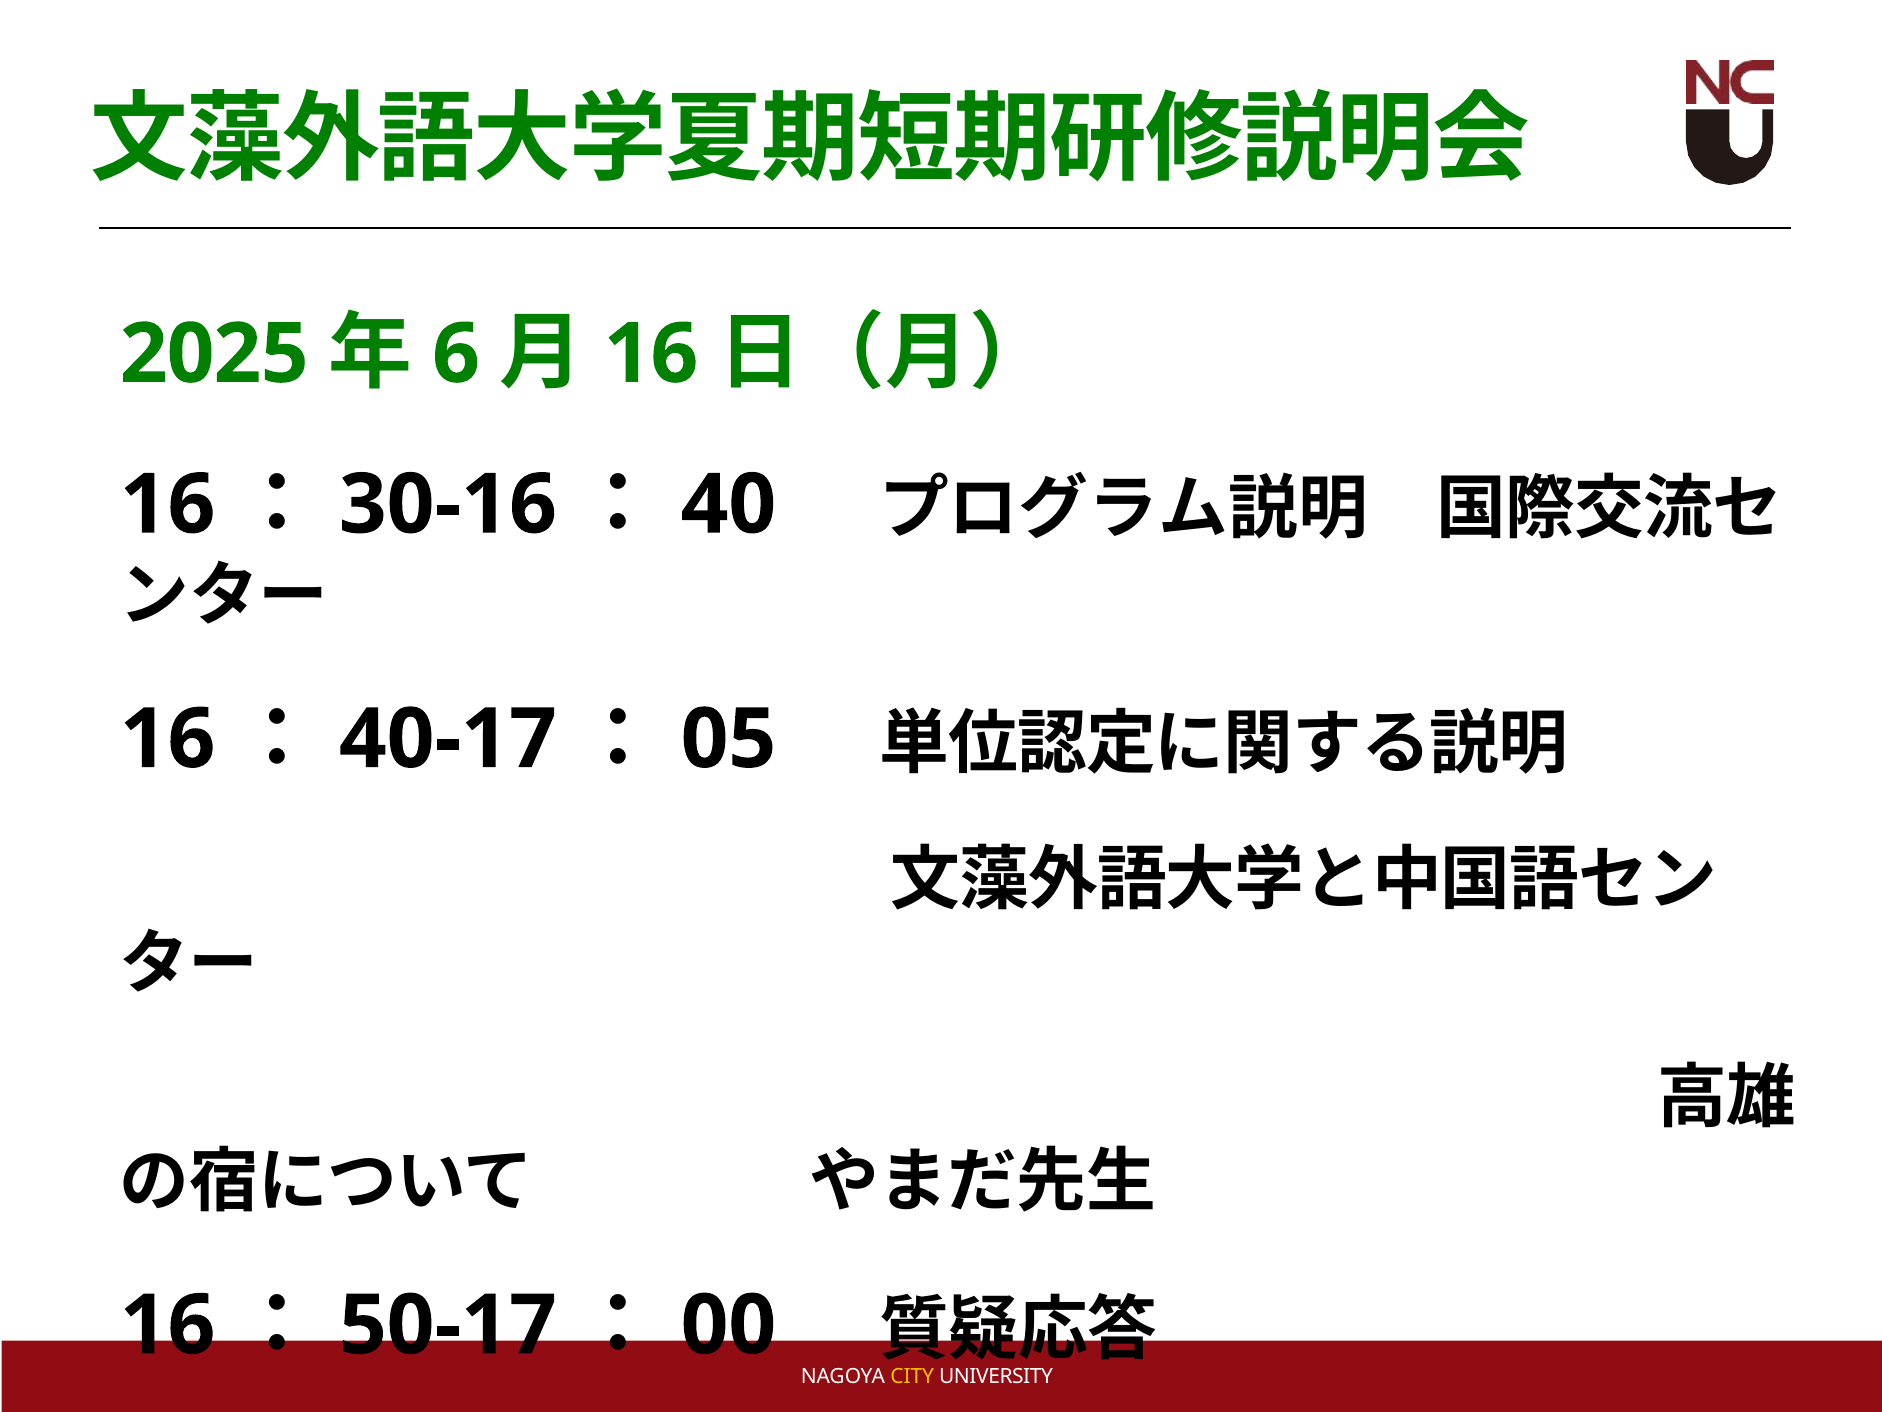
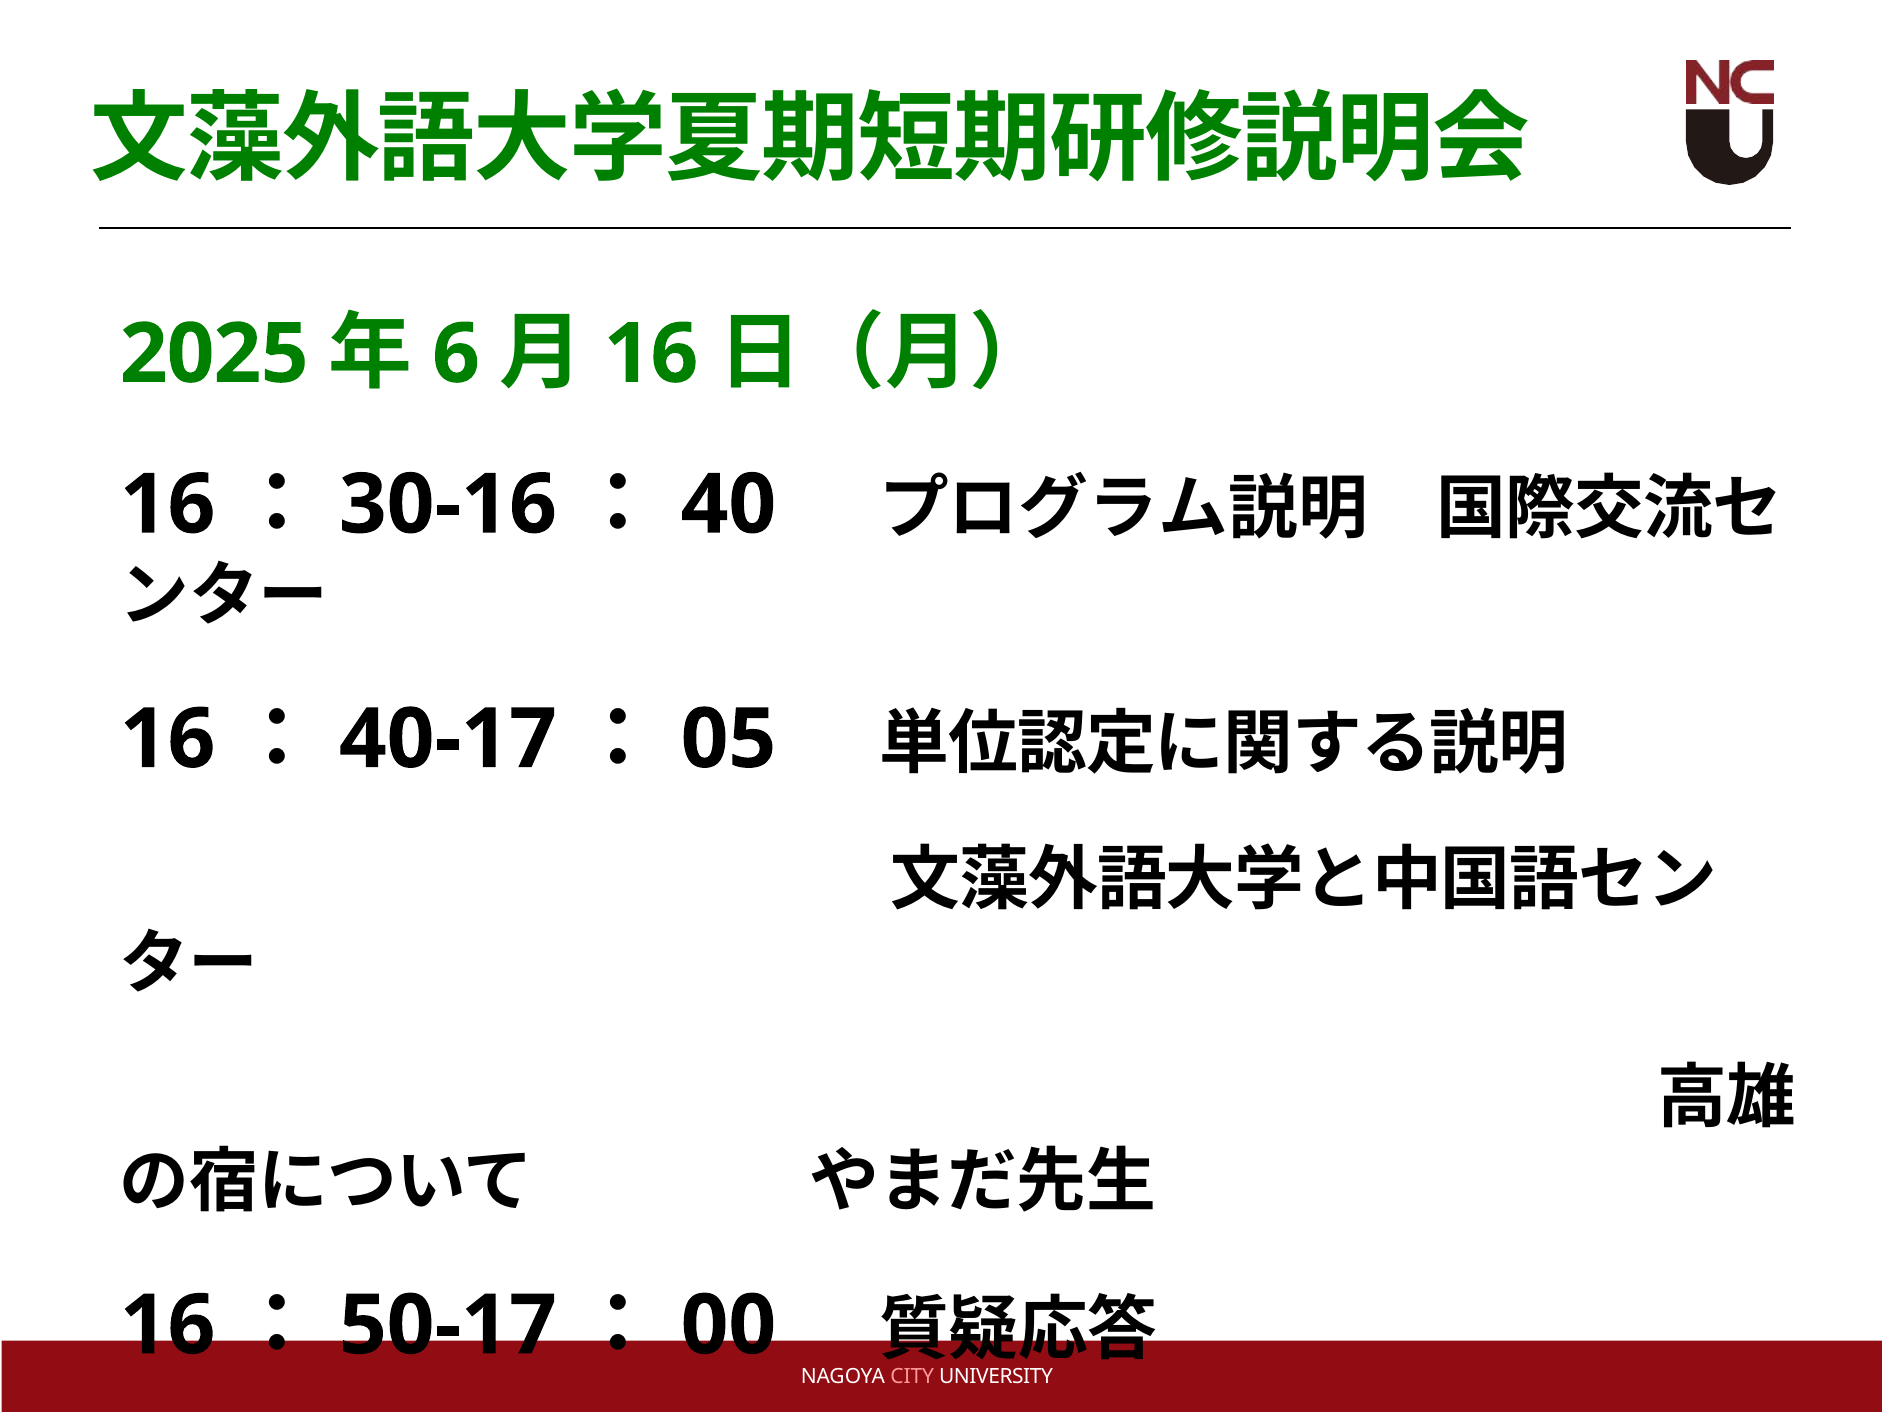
CITY colour: yellow -> pink (912, 1376)
